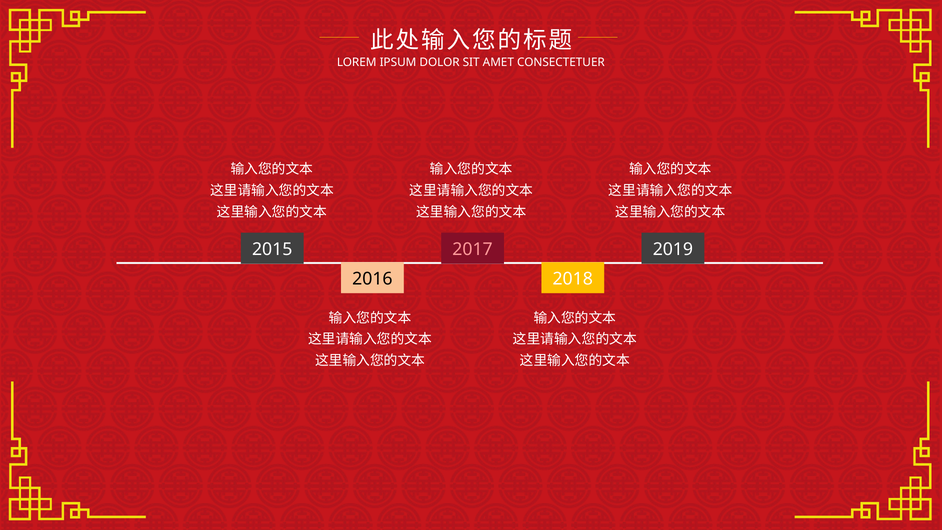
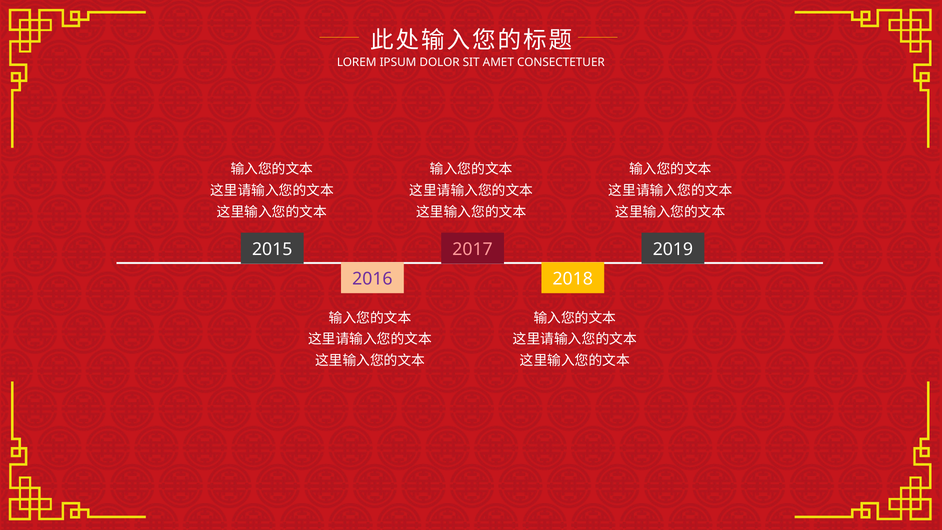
2016 colour: black -> purple (372, 279)
